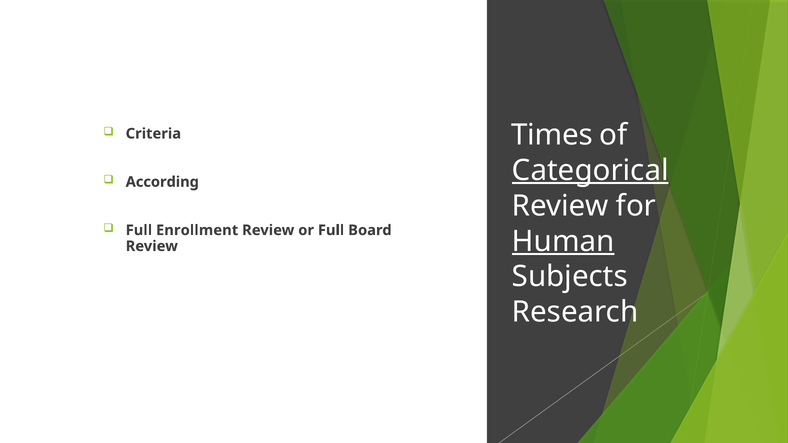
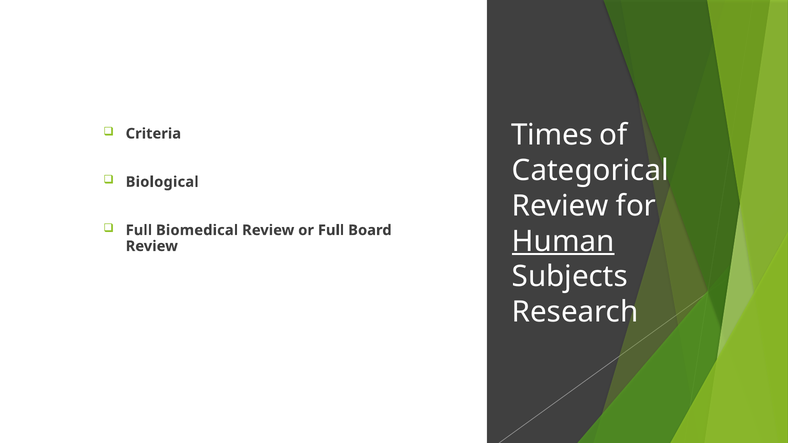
Categorical underline: present -> none (590, 171)
According: According -> Biological (162, 182)
Enrollment: Enrollment -> Biomedical (197, 230)
